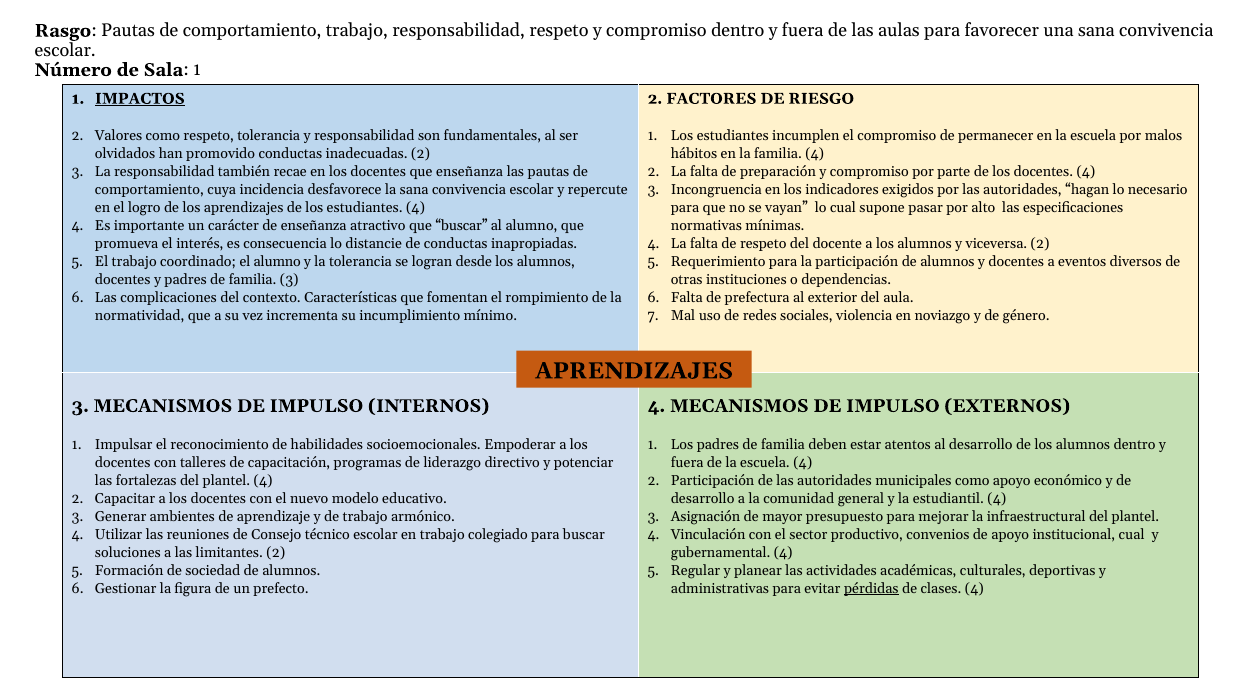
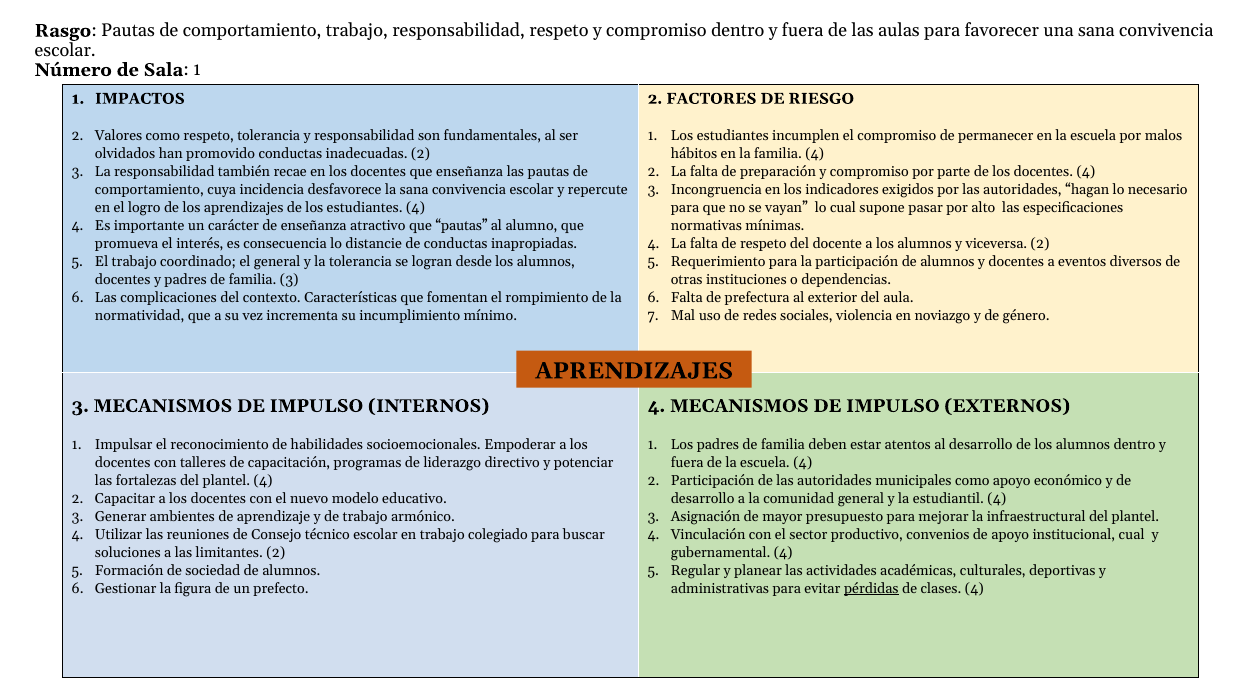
IMPACTOS underline: present -> none (140, 99)
que buscar: buscar -> pautas (462, 225)
el alumno: alumno -> general (277, 261)
